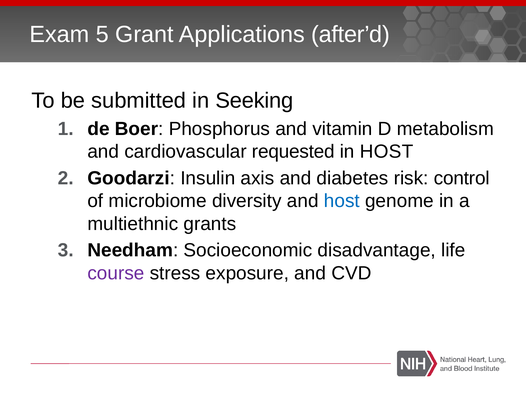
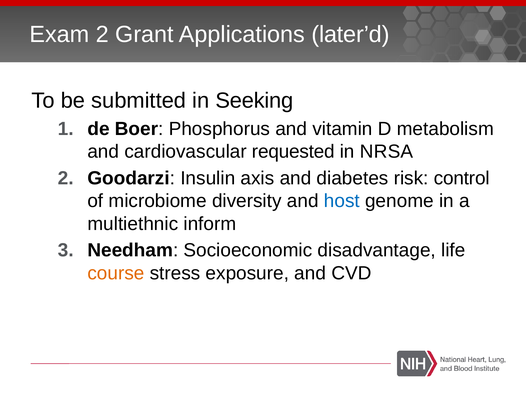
Exam 5: 5 -> 2 (102, 34)
after’d: after’d -> later’d (350, 34)
in HOST: HOST -> NRSA (387, 151)
grants: grants -> inform (210, 223)
course colour: purple -> orange (116, 273)
